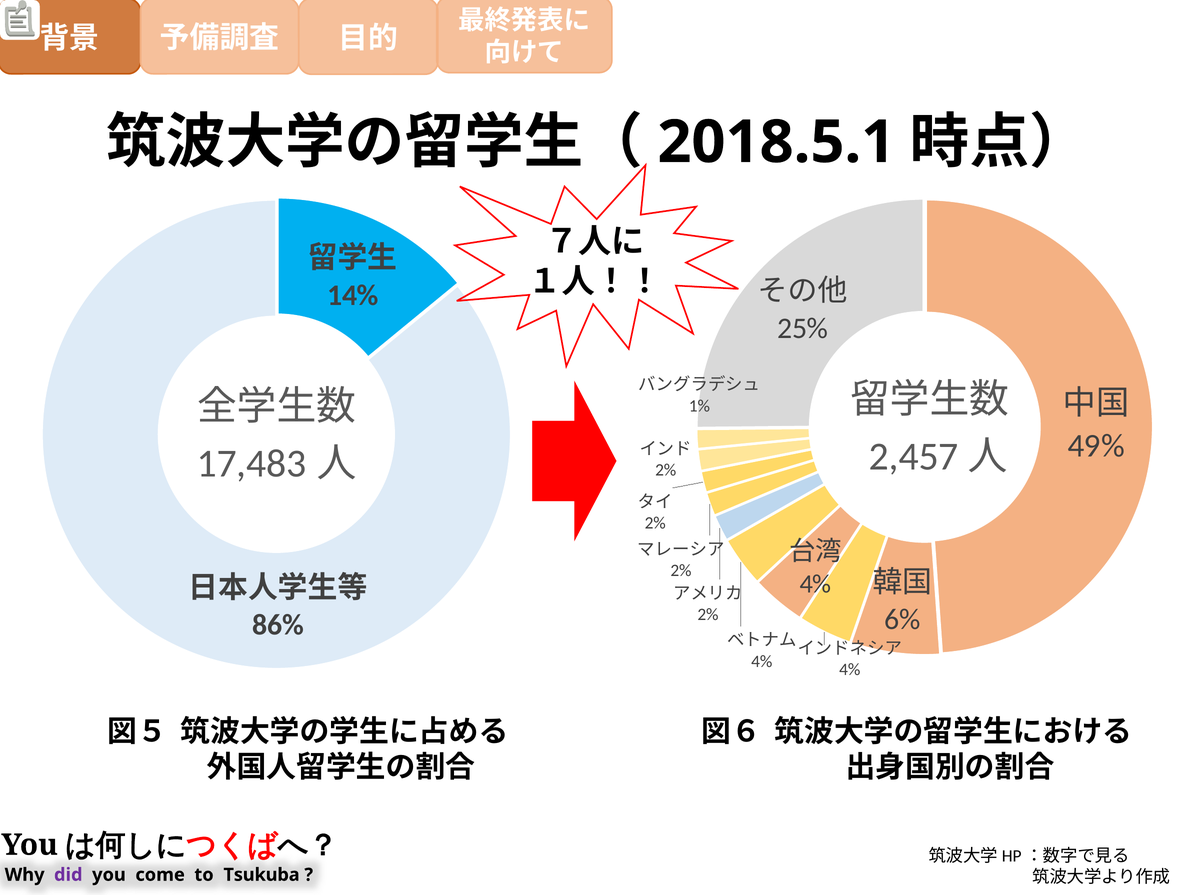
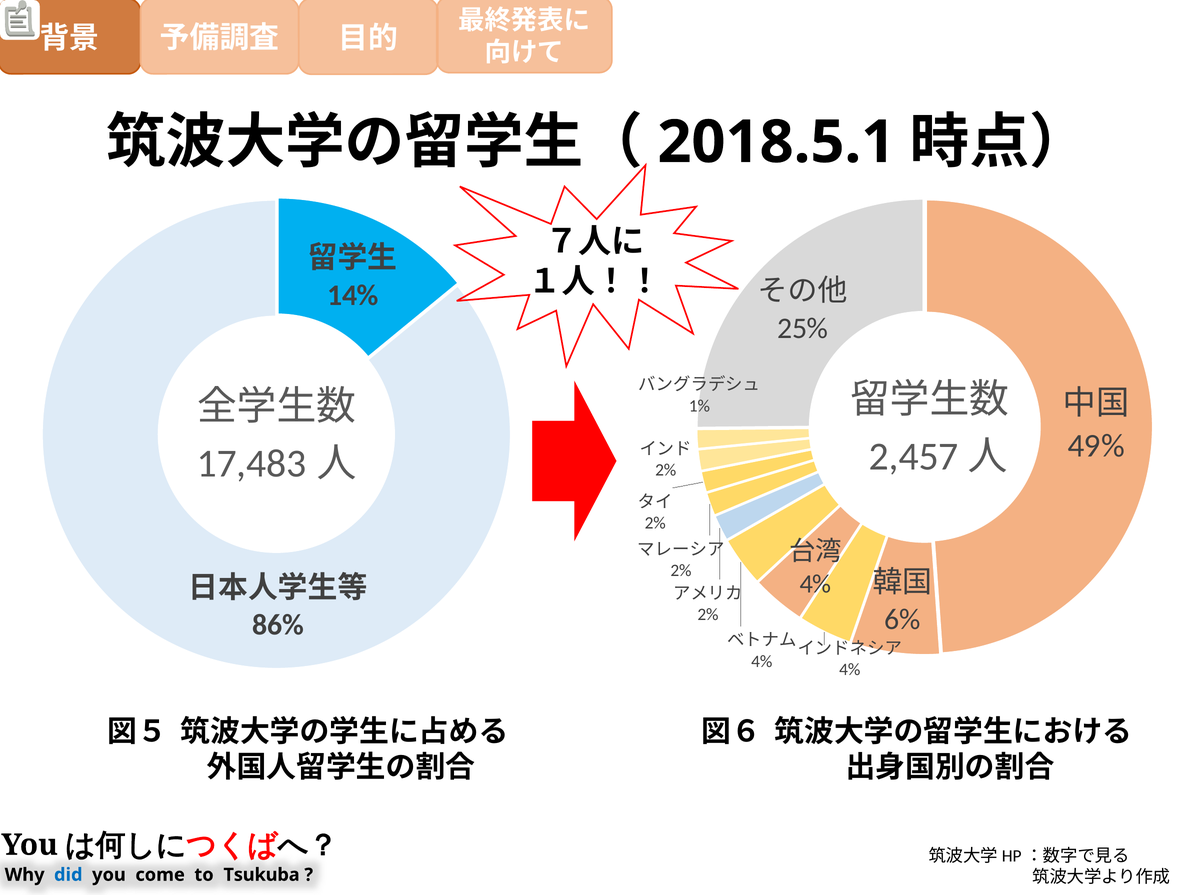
did colour: purple -> blue (68, 875)
